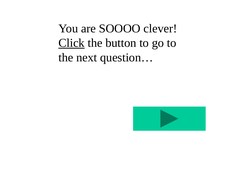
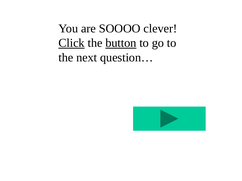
button underline: none -> present (121, 43)
